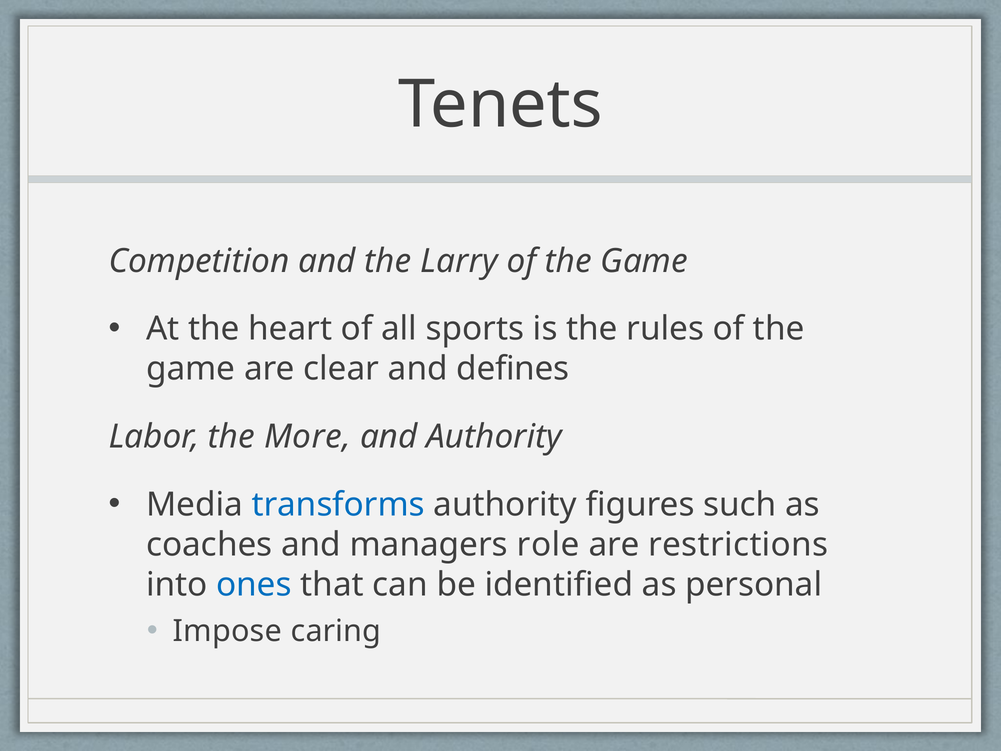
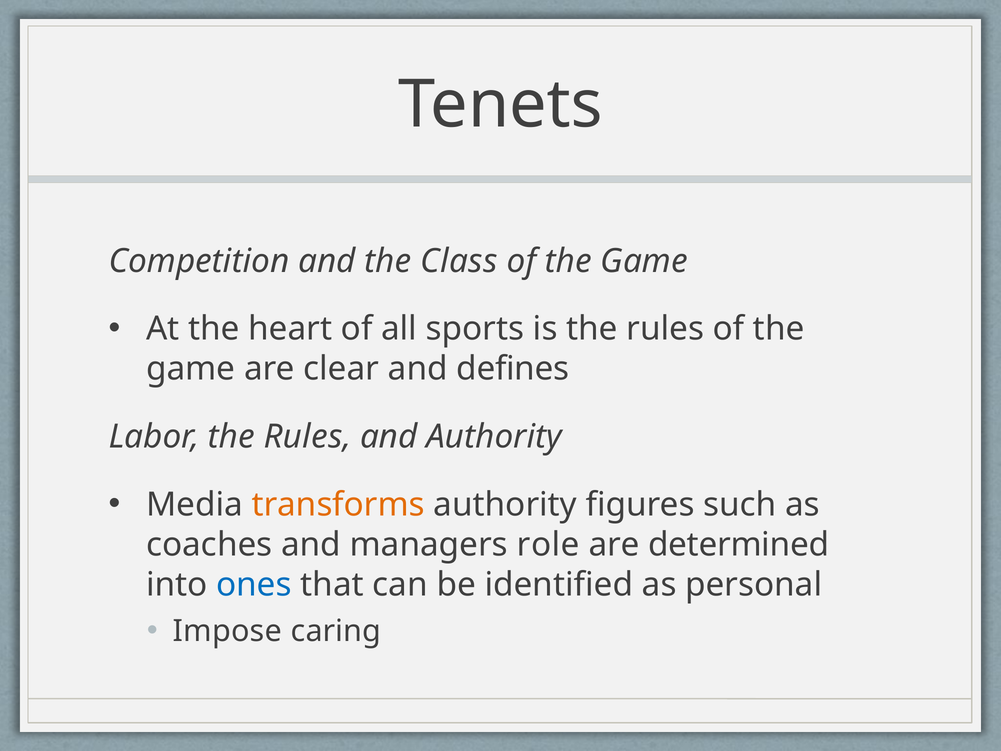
Larry: Larry -> Class (459, 261)
Labor the More: More -> Rules (307, 437)
transforms colour: blue -> orange (338, 505)
restrictions: restrictions -> determined (739, 545)
